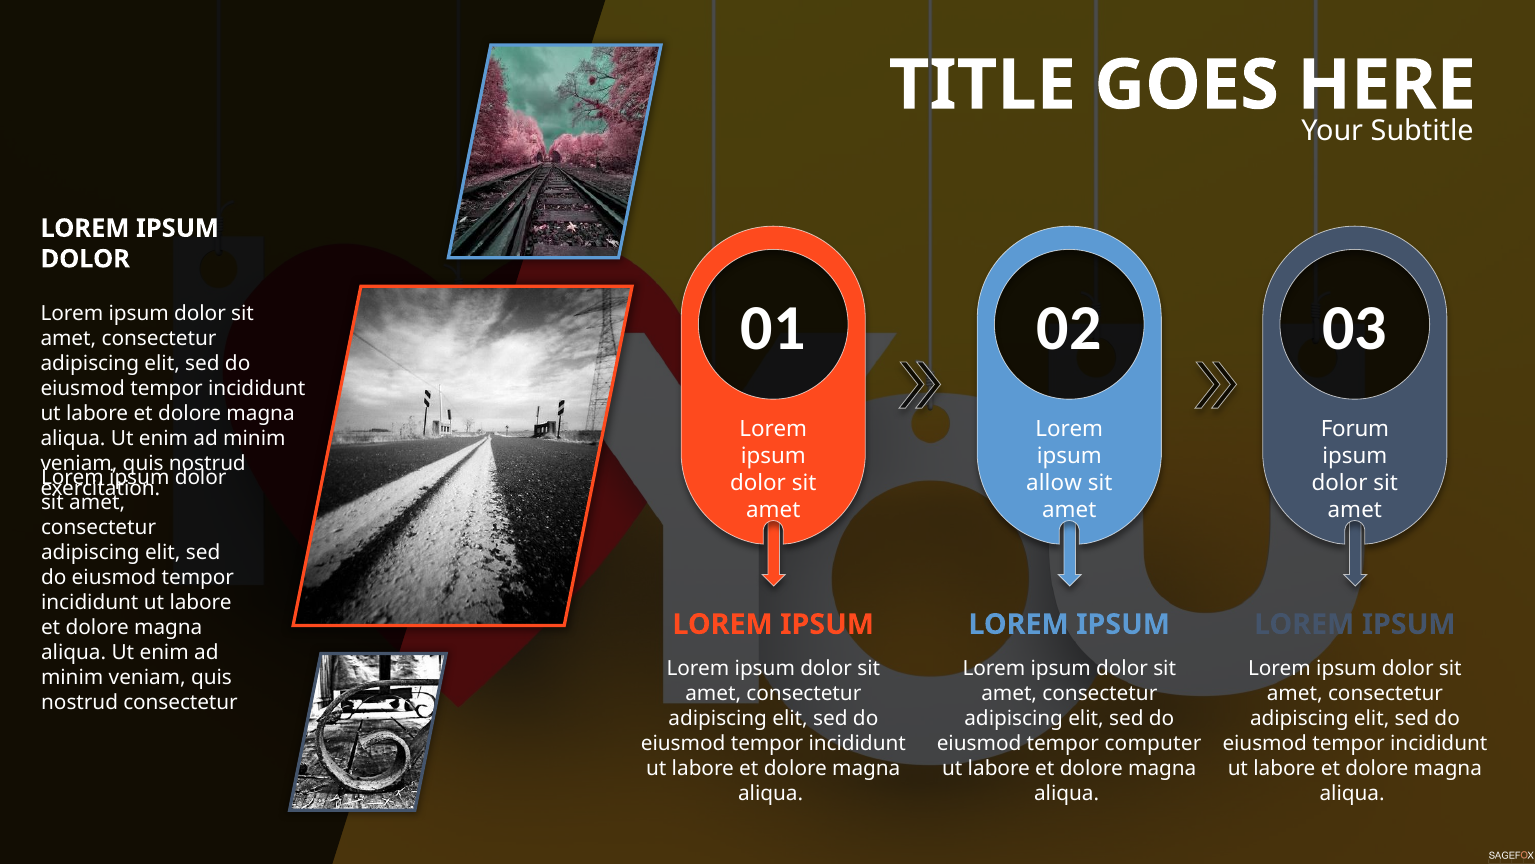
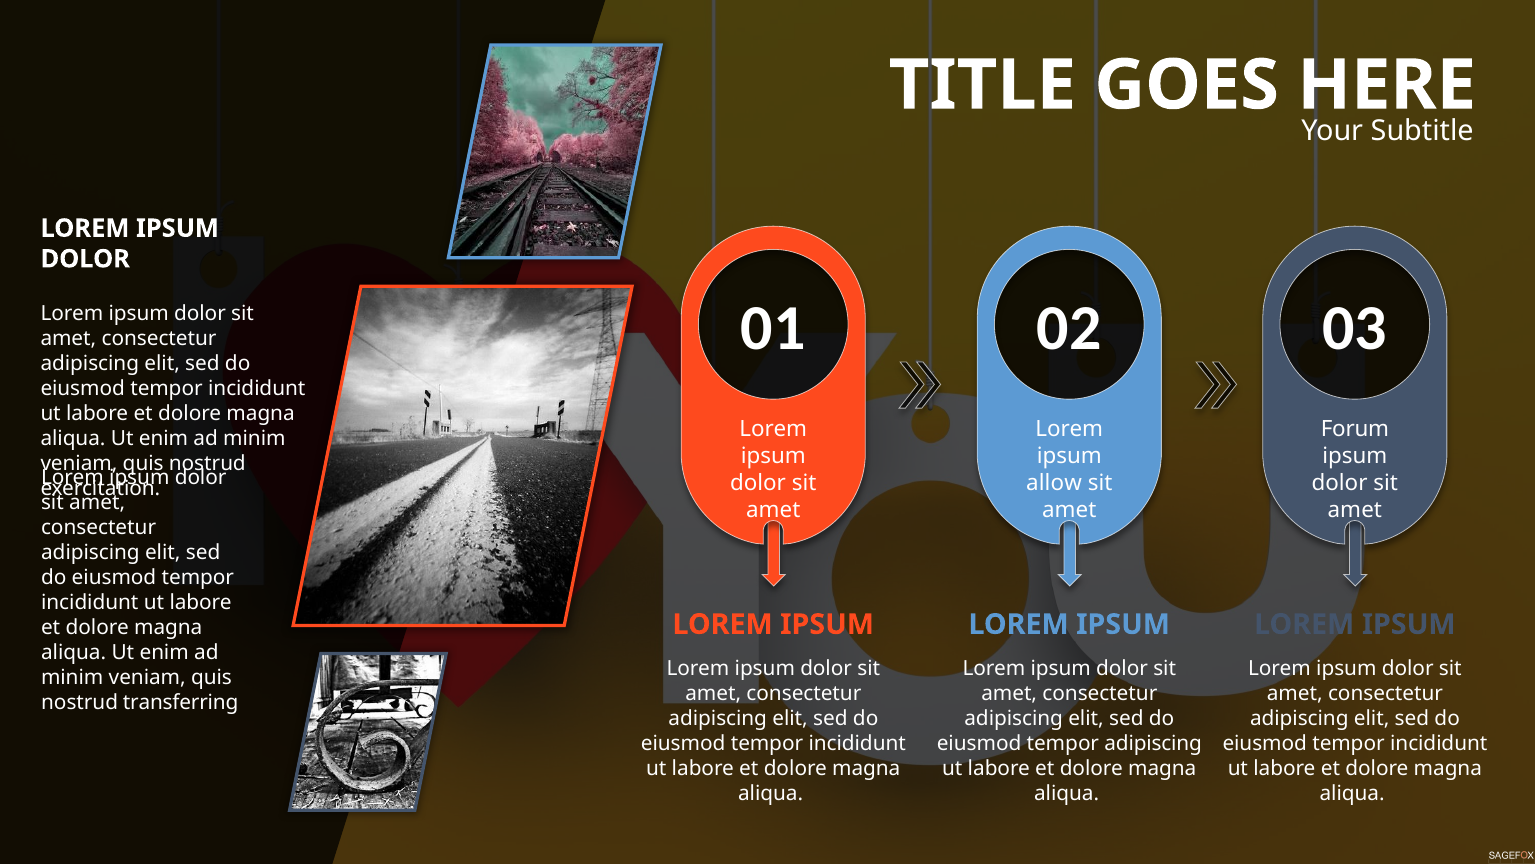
nostrud consectetur: consectetur -> transferring (181, 702)
tempor computer: computer -> adipiscing (1153, 743)
